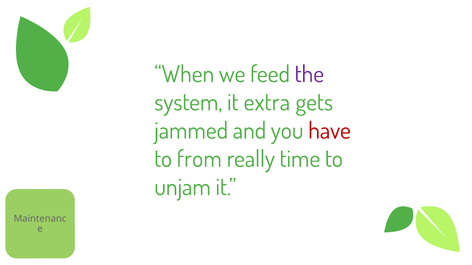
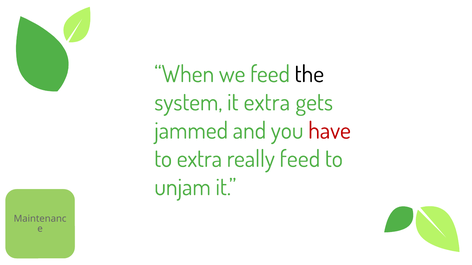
the colour: purple -> black (309, 74)
to from: from -> extra (199, 159)
really time: time -> feed (300, 159)
